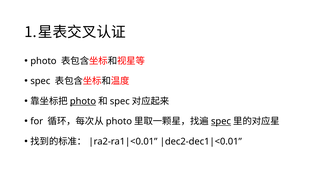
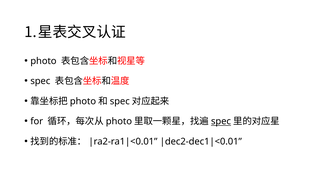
photo underline: present -> none (83, 101)
